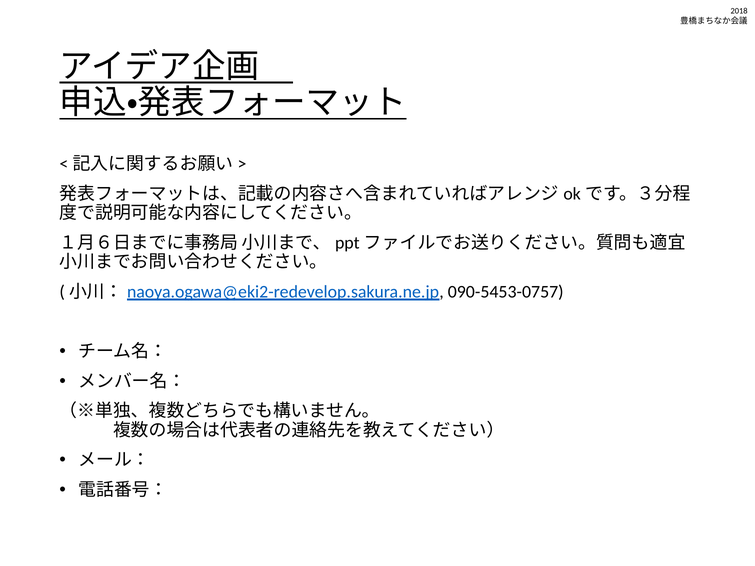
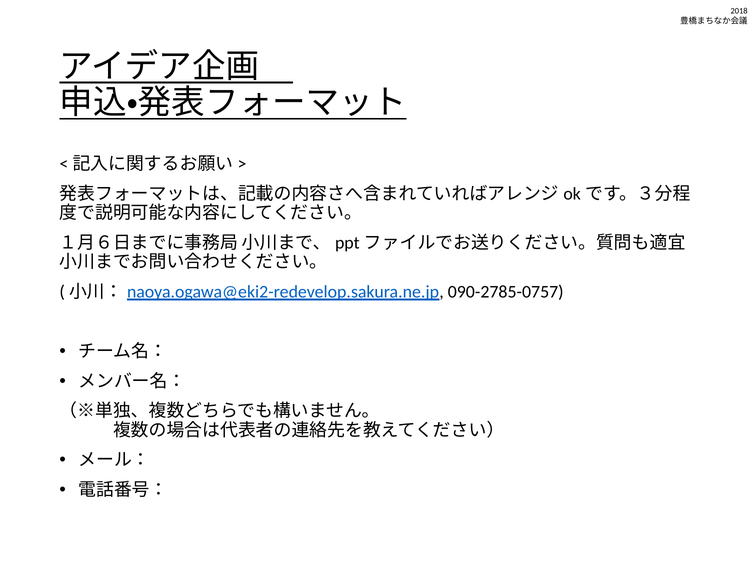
090-5453-0757: 090-5453-0757 -> 090-2785-0757 (506, 292)
